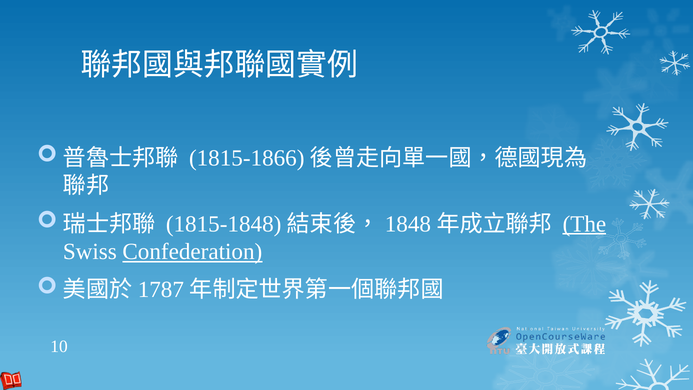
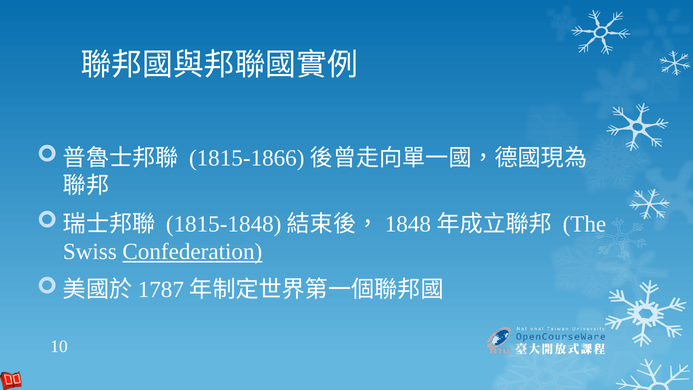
The underline: present -> none (584, 224)
